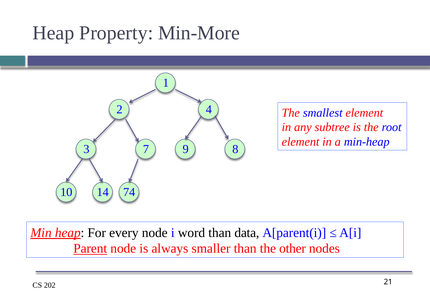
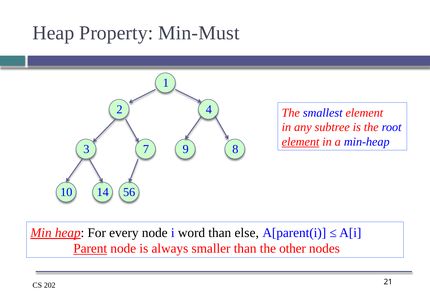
Min-More: Min-More -> Min-Must (199, 33)
element underline: none -> present (301, 142)
74: 74 -> 56 (129, 192)
data: data -> else (247, 232)
